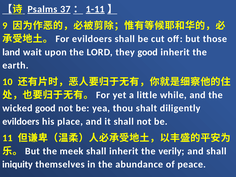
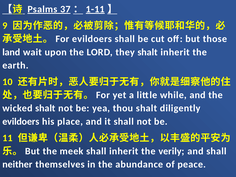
they good: good -> shalt (148, 52)
wicked good: good -> shalt (45, 108)
iniquity: iniquity -> neither (17, 164)
